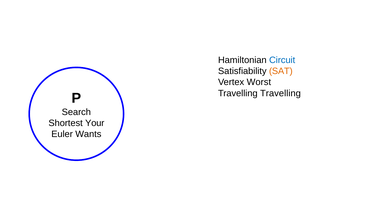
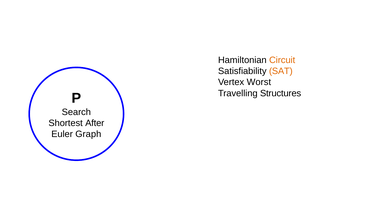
Circuit colour: blue -> orange (282, 60)
Travelling Travelling: Travelling -> Structures (281, 93)
Your: Your -> After (95, 123)
Wants: Wants -> Graph (88, 134)
